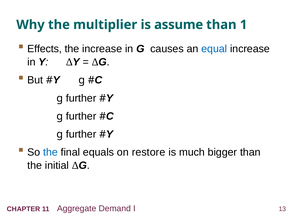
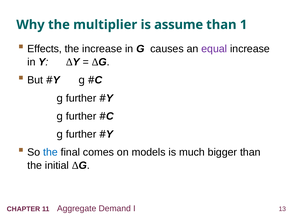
equal colour: blue -> purple (214, 49)
equals: equals -> comes (98, 152)
restore: restore -> models (149, 152)
